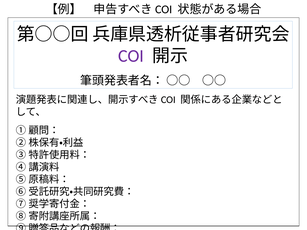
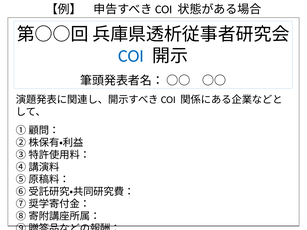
COI colour: purple -> blue (131, 56)
